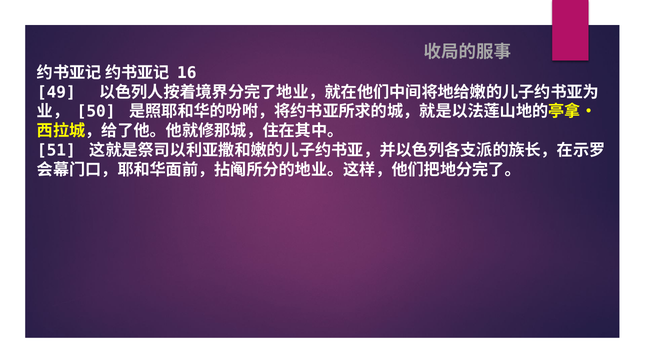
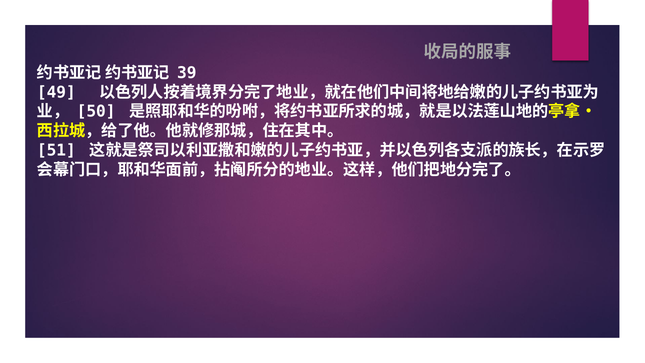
16: 16 -> 39 (187, 73)
